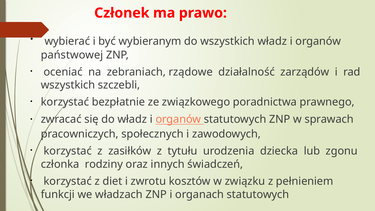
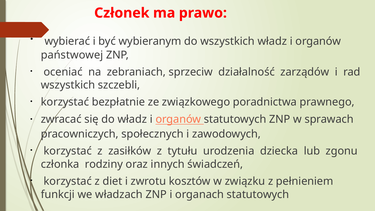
rządowe: rządowe -> sprzeciw (191, 72)
